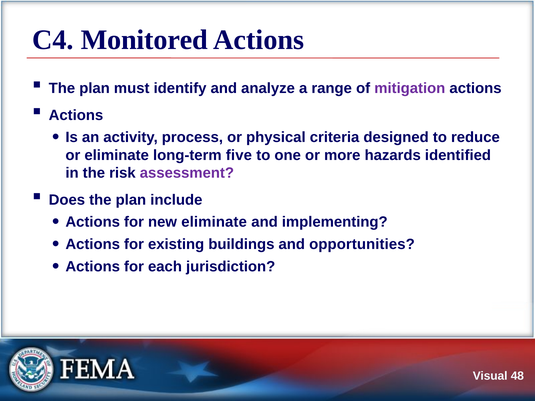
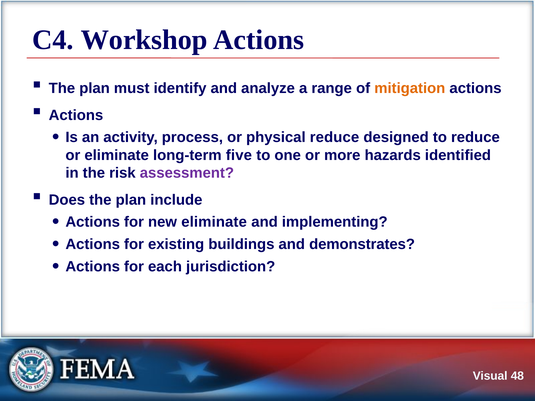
Monitored: Monitored -> Workshop (144, 40)
mitigation colour: purple -> orange (410, 88)
physical criteria: criteria -> reduce (334, 137)
opportunities: opportunities -> demonstrates (362, 245)
